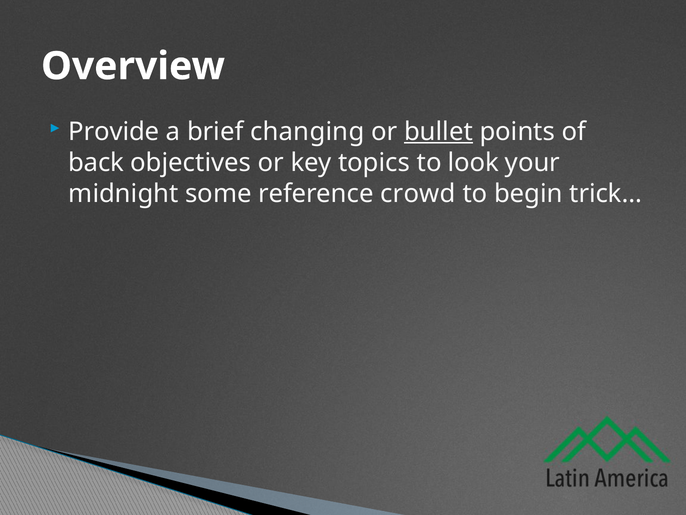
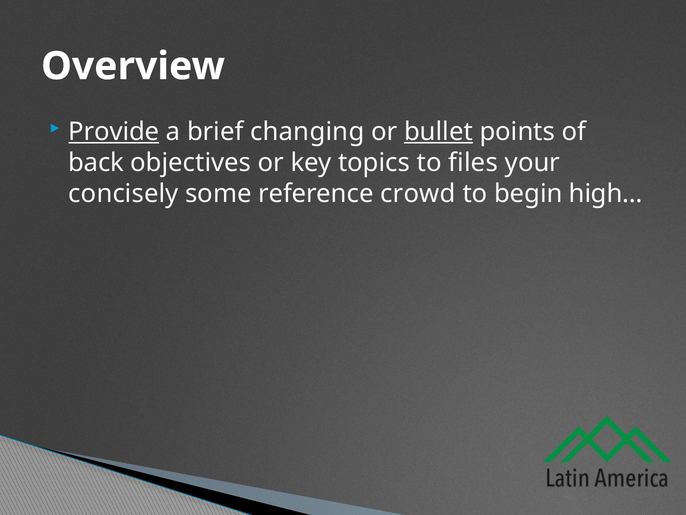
Provide underline: none -> present (114, 132)
look: look -> files (473, 163)
midnight: midnight -> concisely (123, 194)
trick…: trick… -> high… (606, 194)
